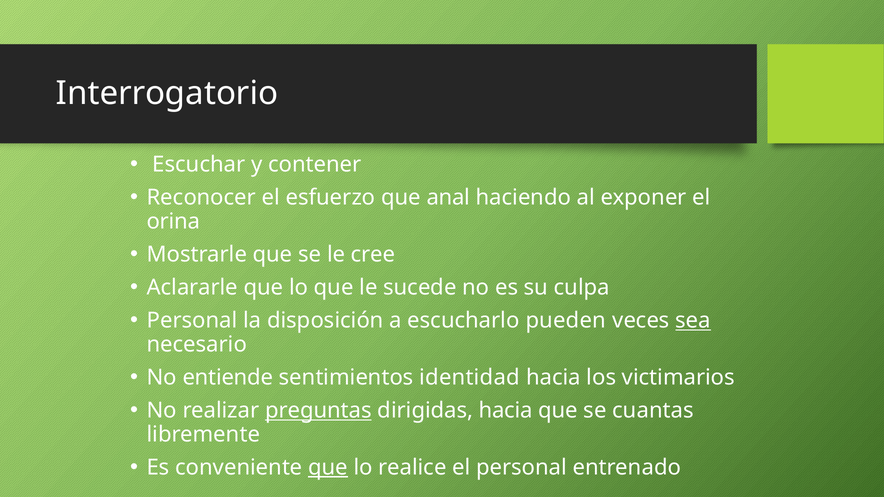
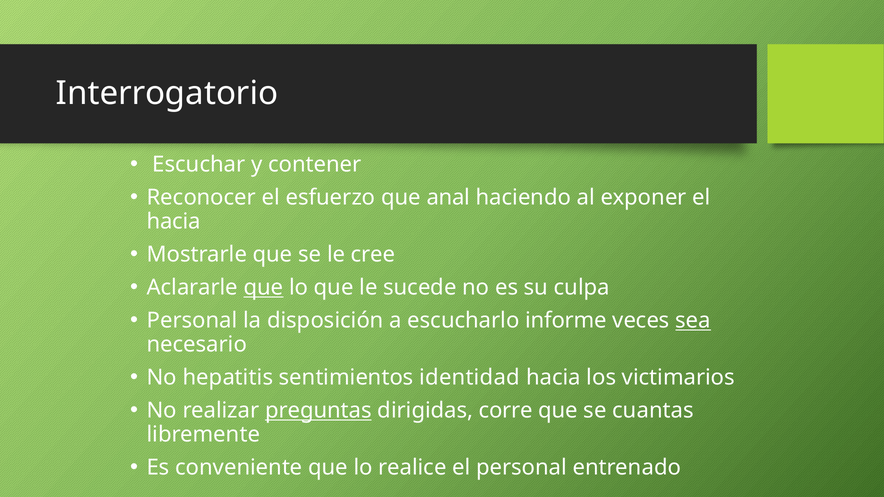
orina: orina -> hacia (174, 221)
que underline: none -> present (264, 288)
pueden: pueden -> informe (566, 321)
entiende: entiende -> hepatitis (228, 378)
dirigidas hacia: hacia -> corre (506, 411)
que underline: present -> none (328, 468)
